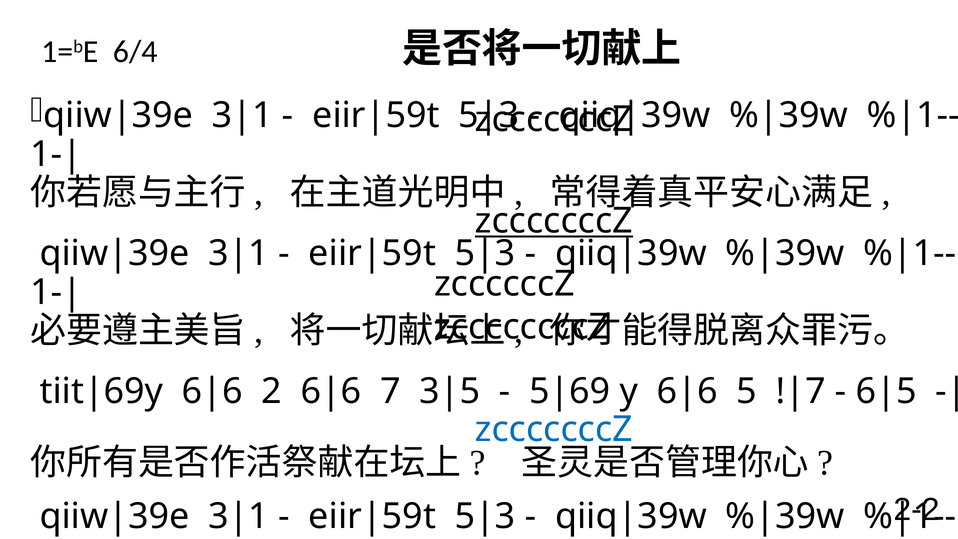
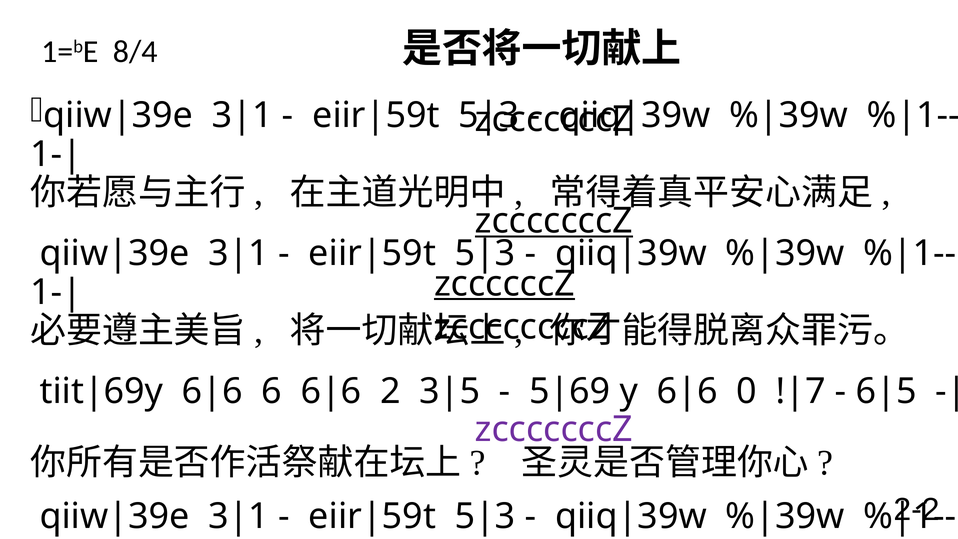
6/4: 6/4 -> 8/4 (135, 52)
zccccccZ underline: none -> present (504, 284)
2: 2 -> 6 (272, 391)
7: 7 -> 2 (390, 391)
5: 5 -> 0 (747, 391)
zcccccccZ colour: blue -> purple (554, 430)
